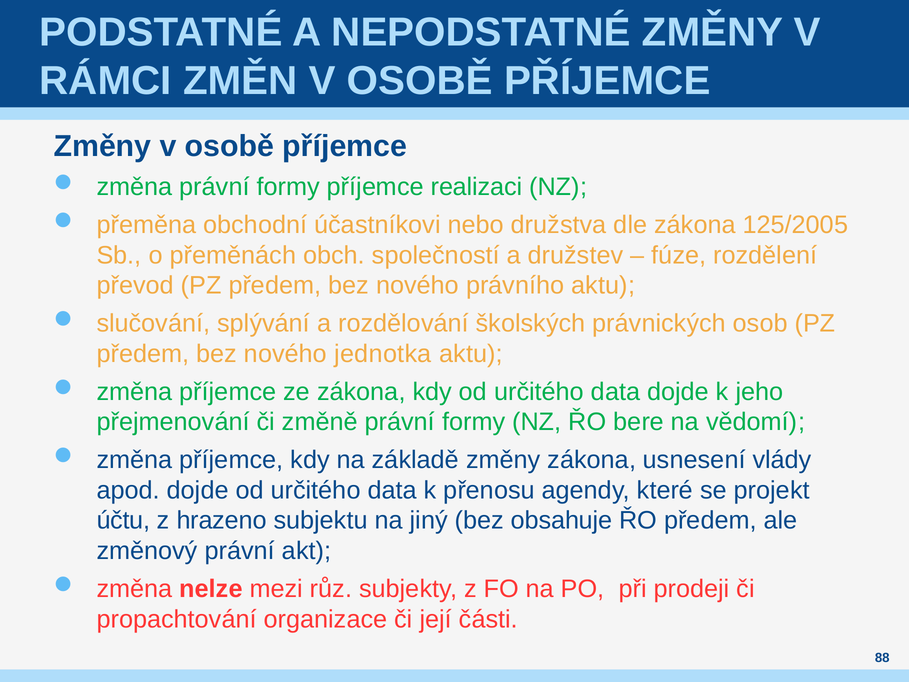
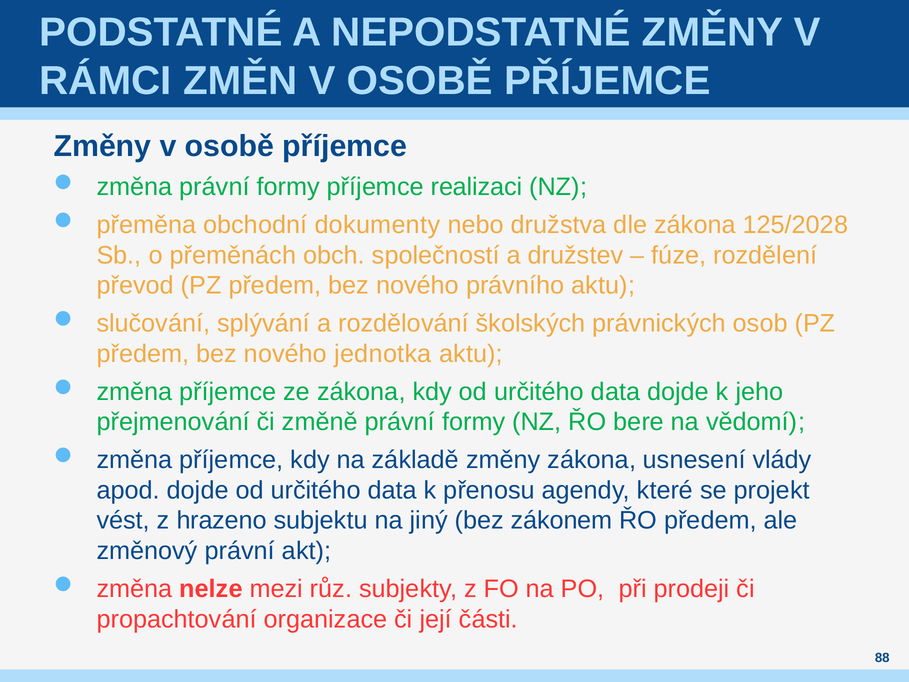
účastníkovi: účastníkovi -> dokumenty (377, 225)
125/2005: 125/2005 -> 125/2028 (795, 225)
účtu: účtu -> vést (123, 520)
obsahuje: obsahuje -> zákonem (562, 520)
